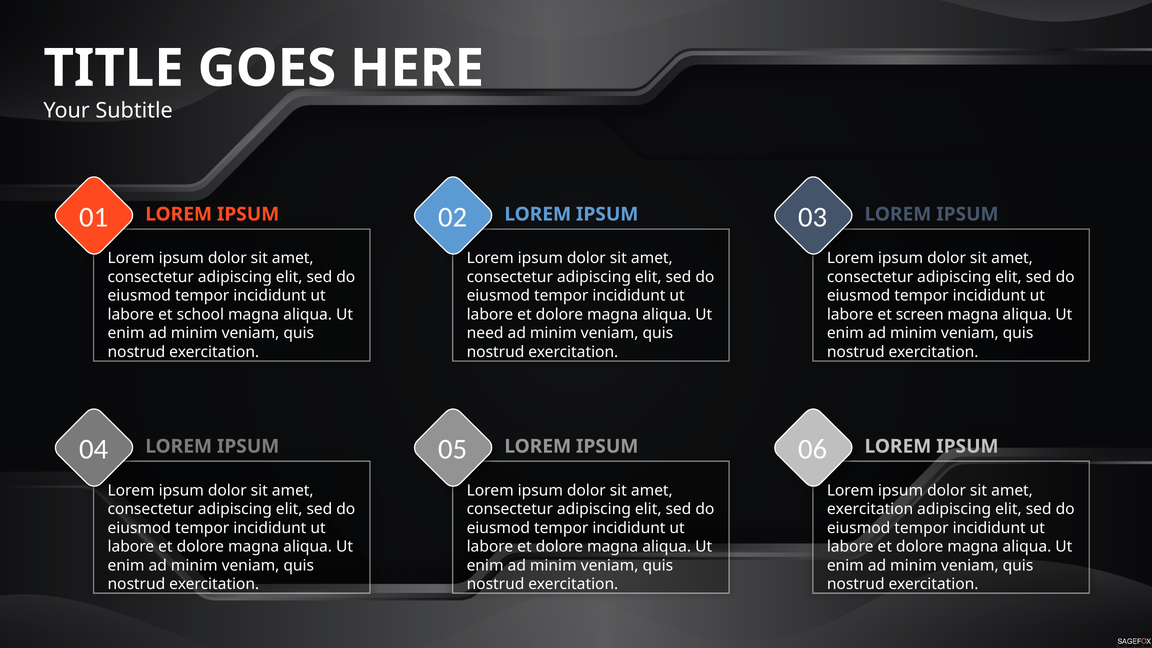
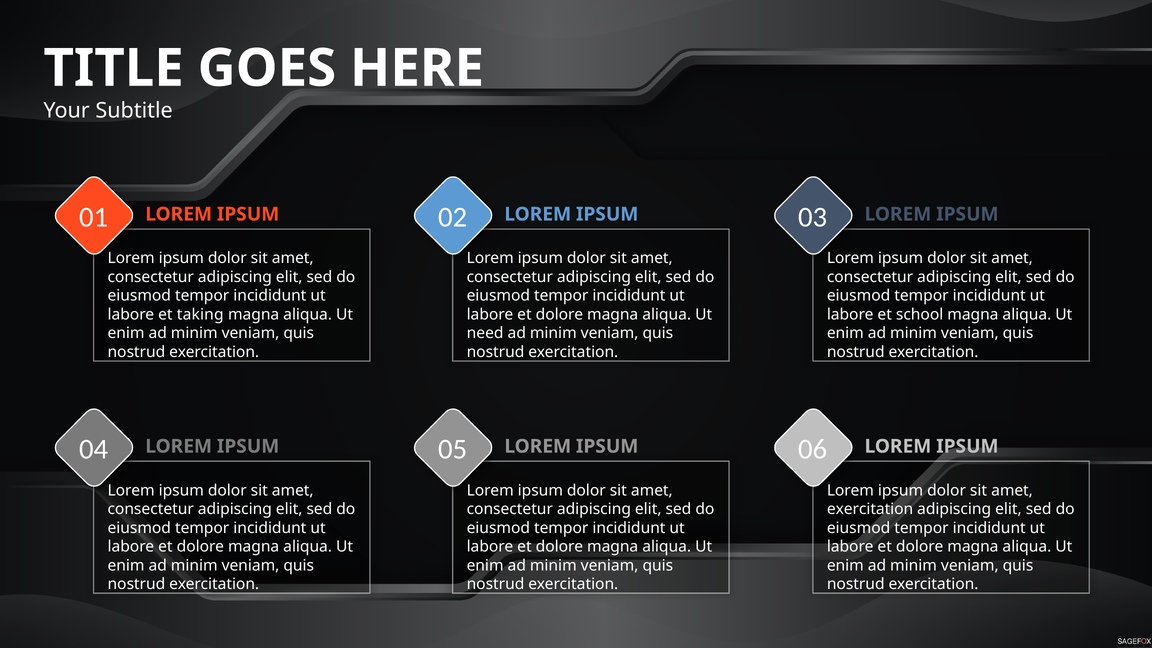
school: school -> taking (200, 314)
screen: screen -> school (920, 314)
